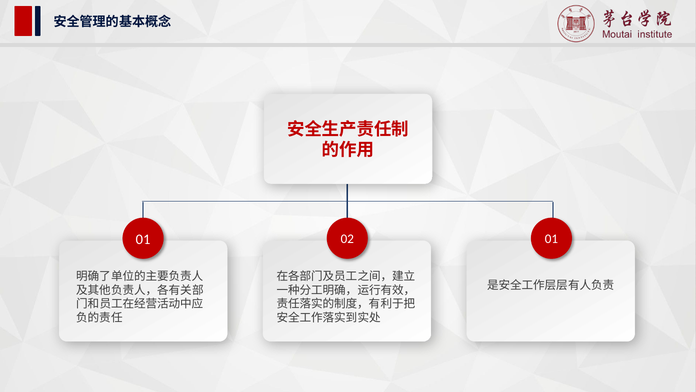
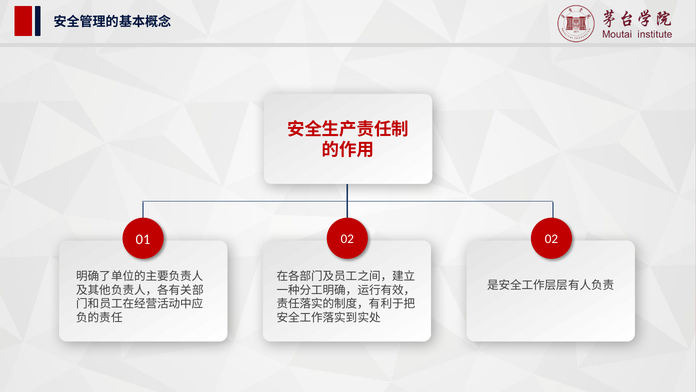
01: 01 -> 02 (551, 239)
